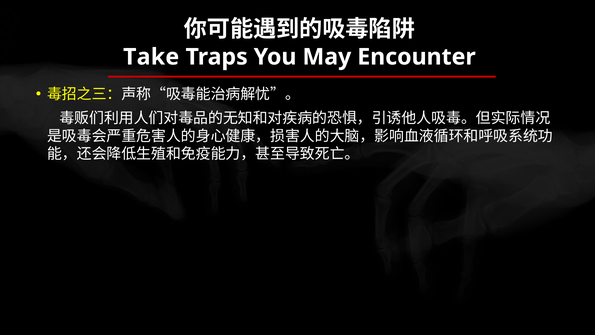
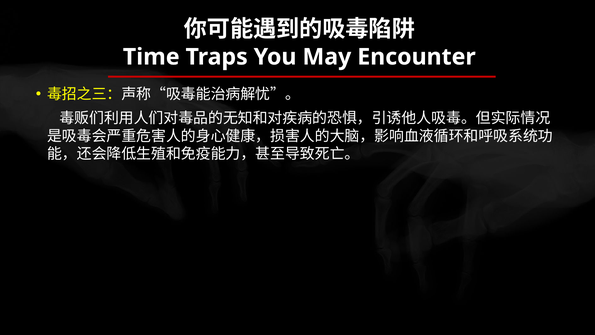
Take: Take -> Time (151, 57)
